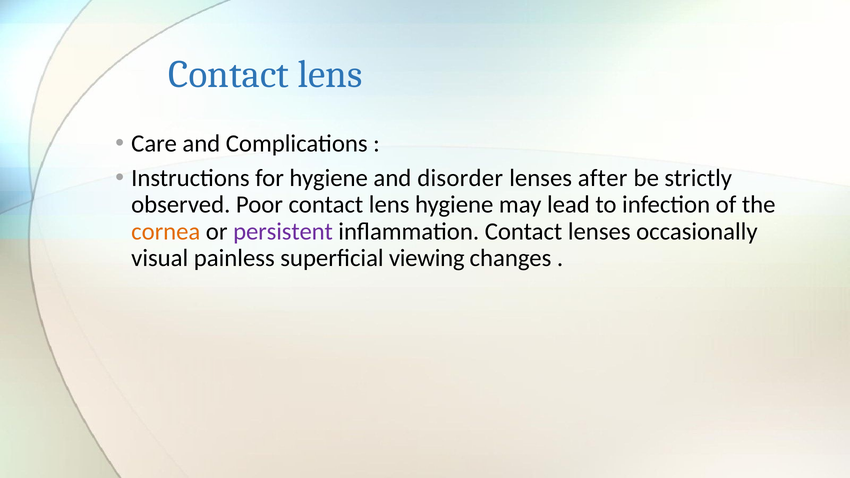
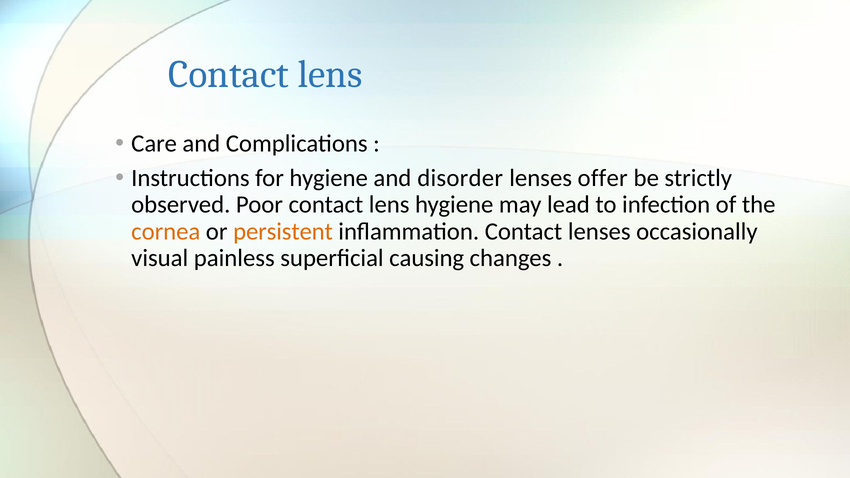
after: after -> offer (603, 178)
persistent colour: purple -> orange (283, 231)
viewing: viewing -> causing (427, 258)
